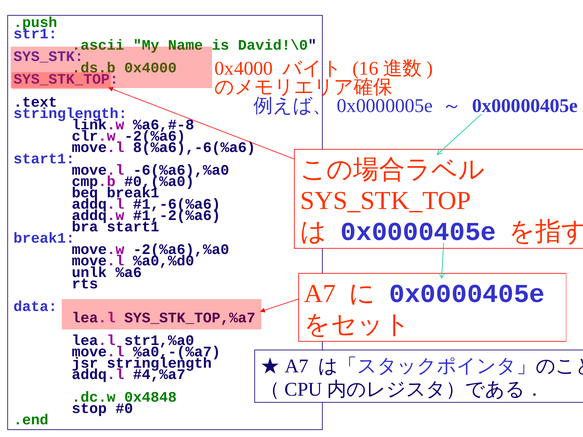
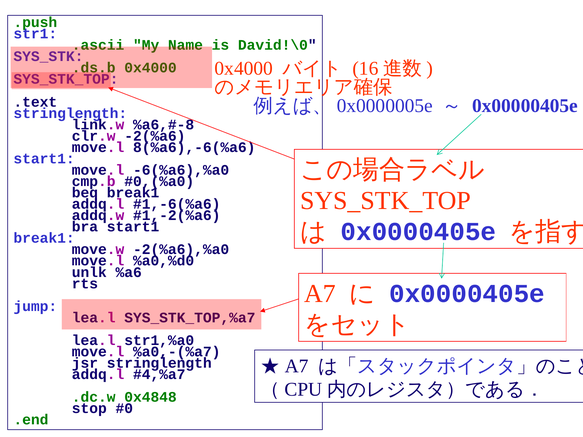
data: data -> jump (35, 306)
